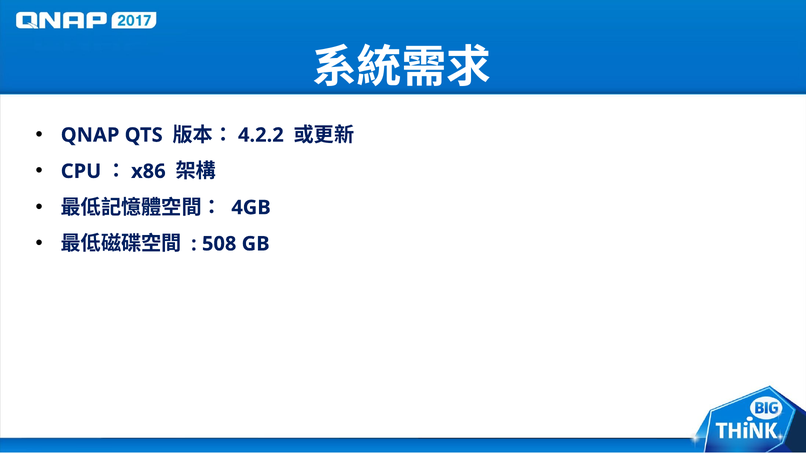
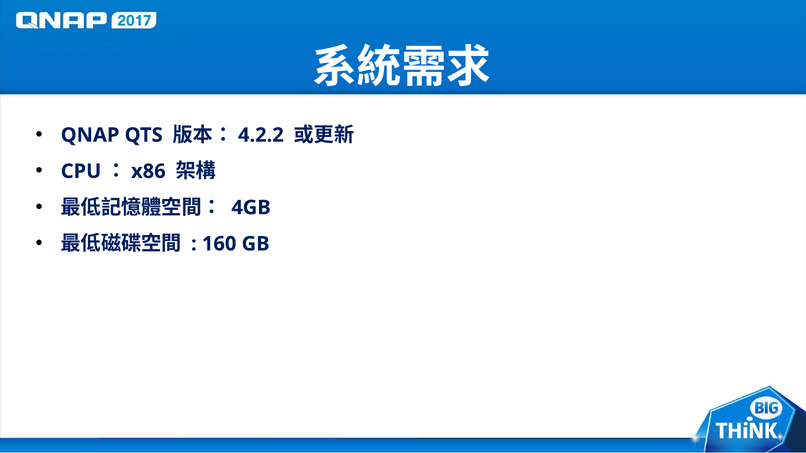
508: 508 -> 160 (219, 244)
